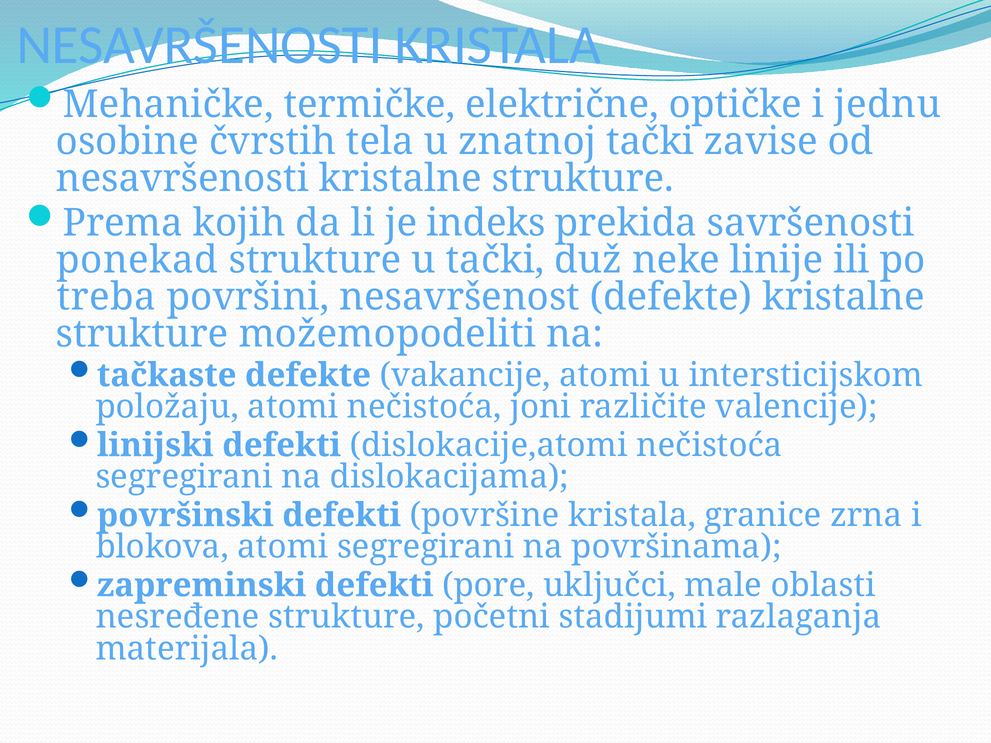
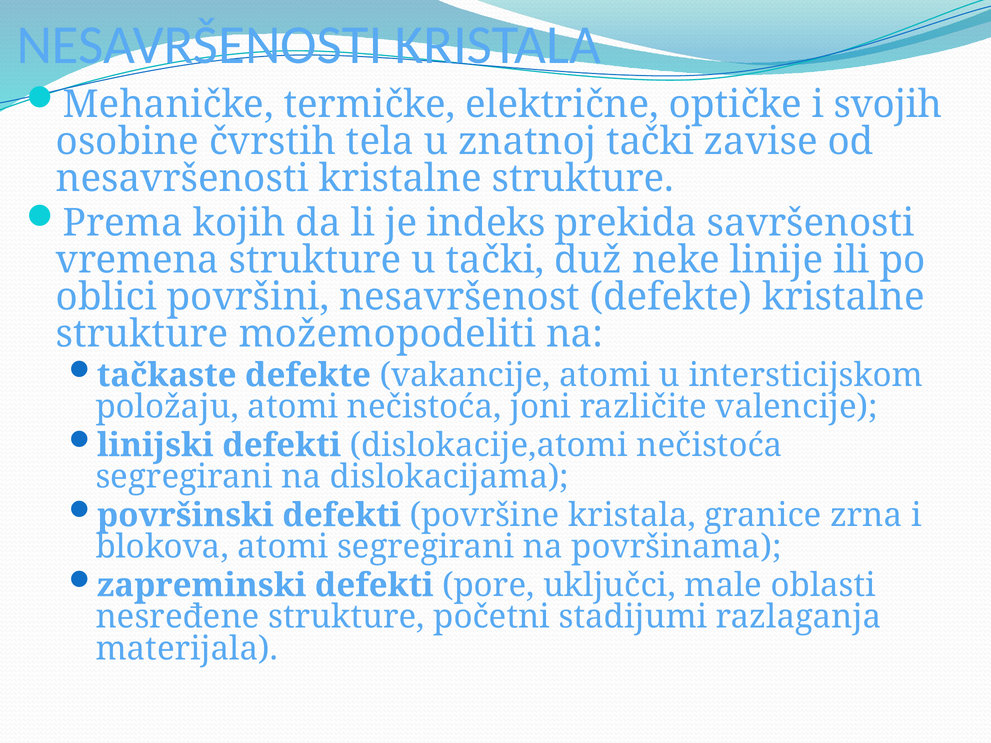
jednu: jednu -> svojih (888, 104)
ponekad: ponekad -> vremena (138, 260)
treba: treba -> oblici (106, 297)
